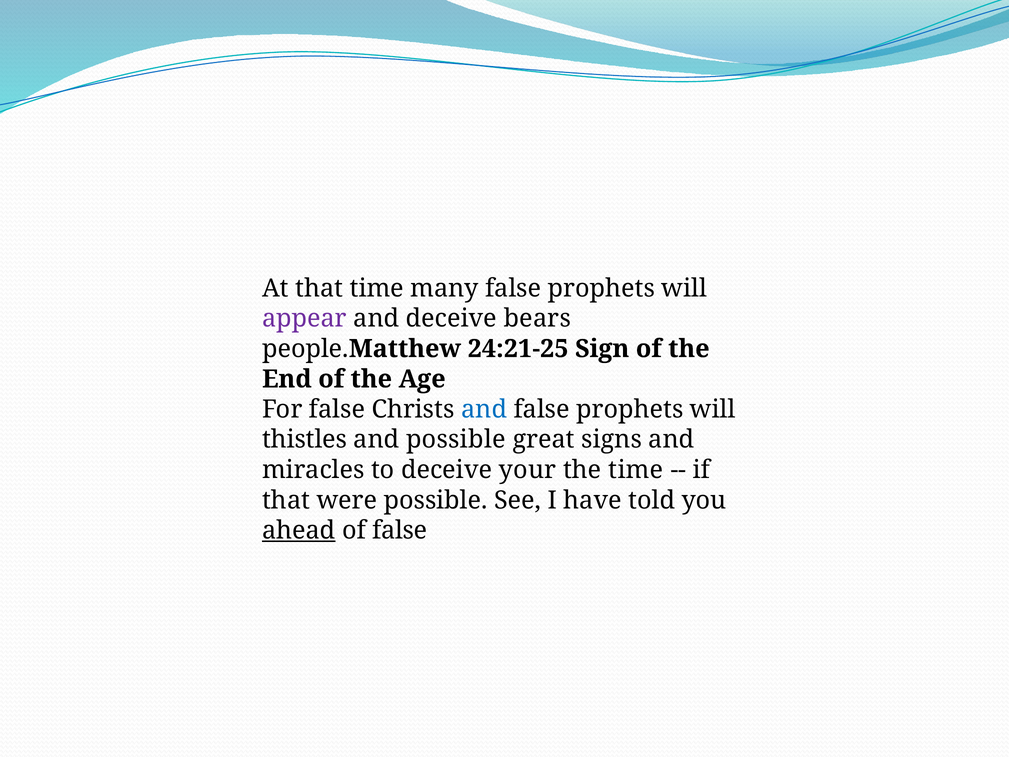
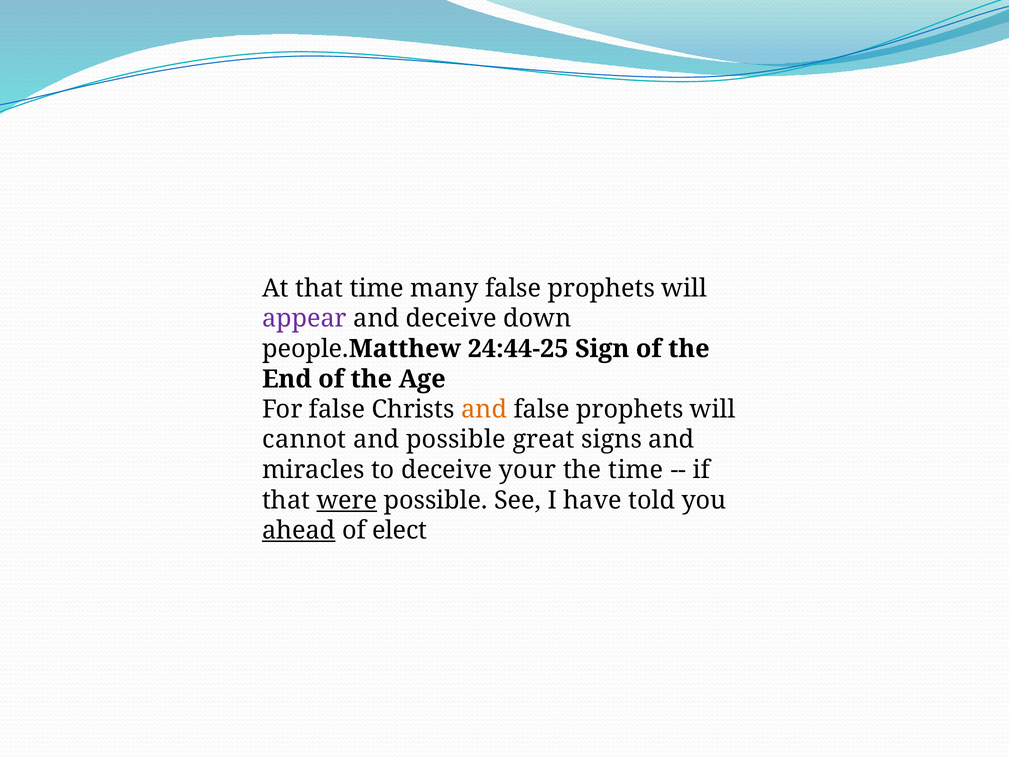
bears: bears -> down (537, 318)
24:21-25: 24:21-25 -> 24:44-25 (518, 349)
and colour: blue -> orange (484, 409)
thistles: thistles -> cannot (304, 439)
were underline: none -> present (347, 500)
of false: false -> elect (400, 530)
